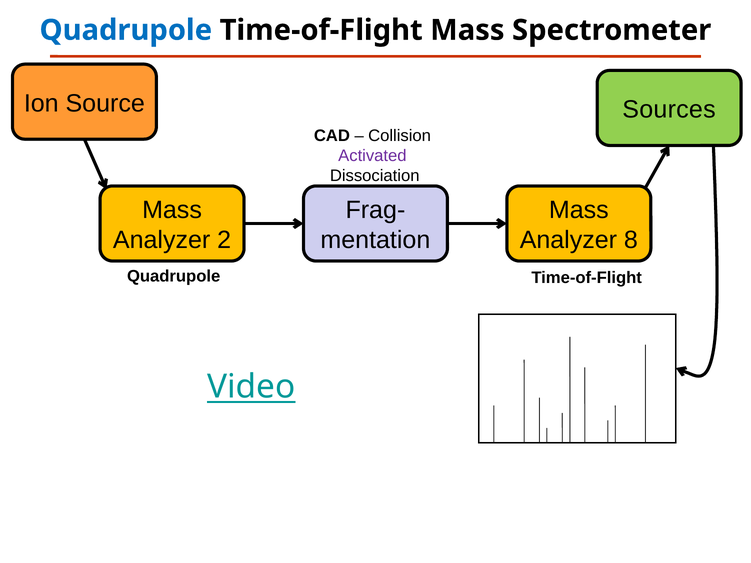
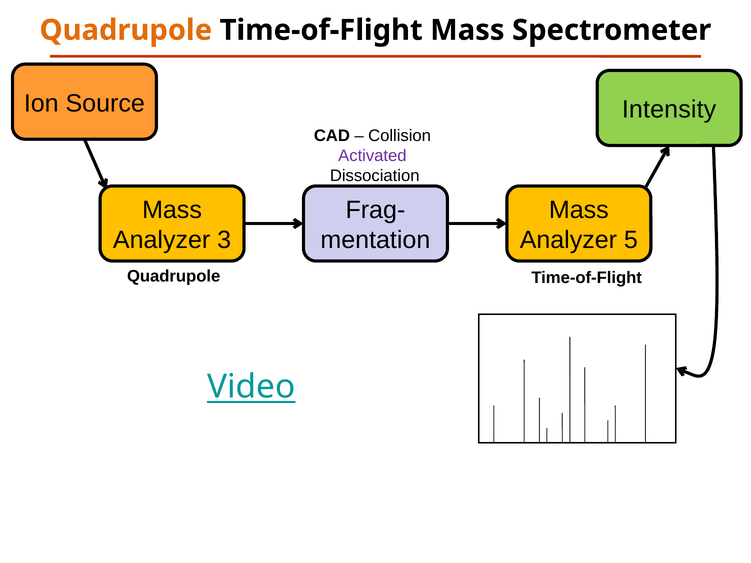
Quadrupole colour: blue -> orange (126, 30)
Sources: Sources -> Intensity (669, 110)
2: 2 -> 3 (224, 240)
8: 8 -> 5 (631, 240)
